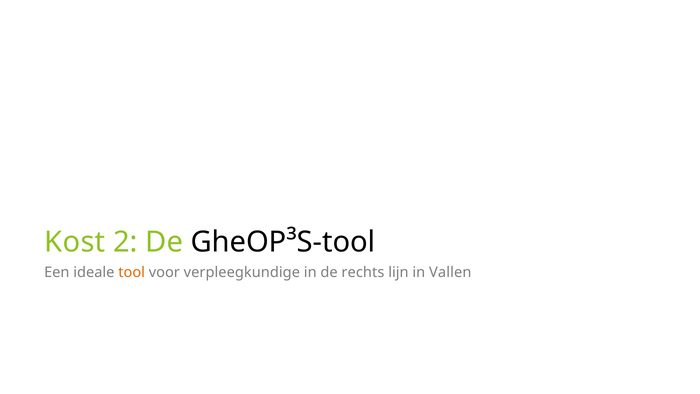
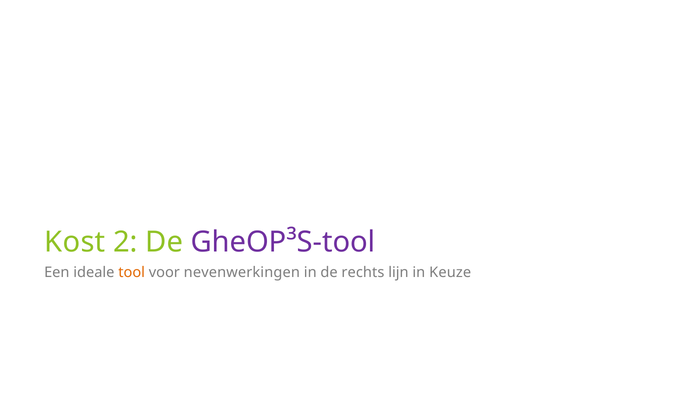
GheOP³S-tool colour: black -> purple (283, 242)
verpleegkundige: verpleegkundige -> nevenwerkingen (242, 272)
Vallen: Vallen -> Keuze (450, 272)
